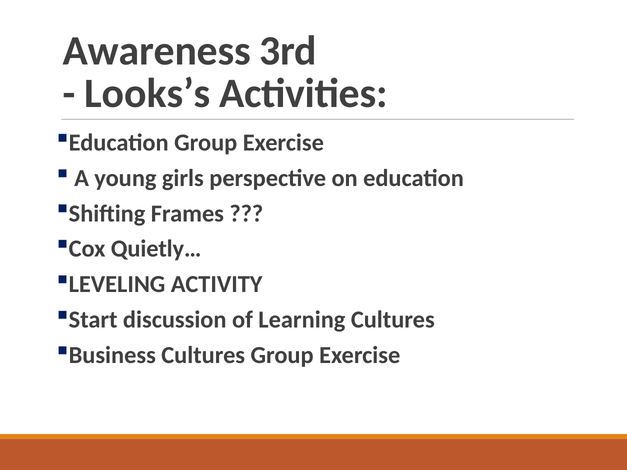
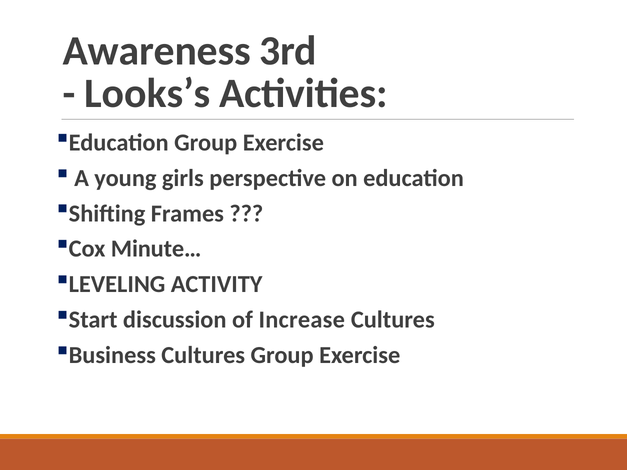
Quietly…: Quietly… -> Minute… (156, 249)
Learning: Learning -> Increase (302, 320)
